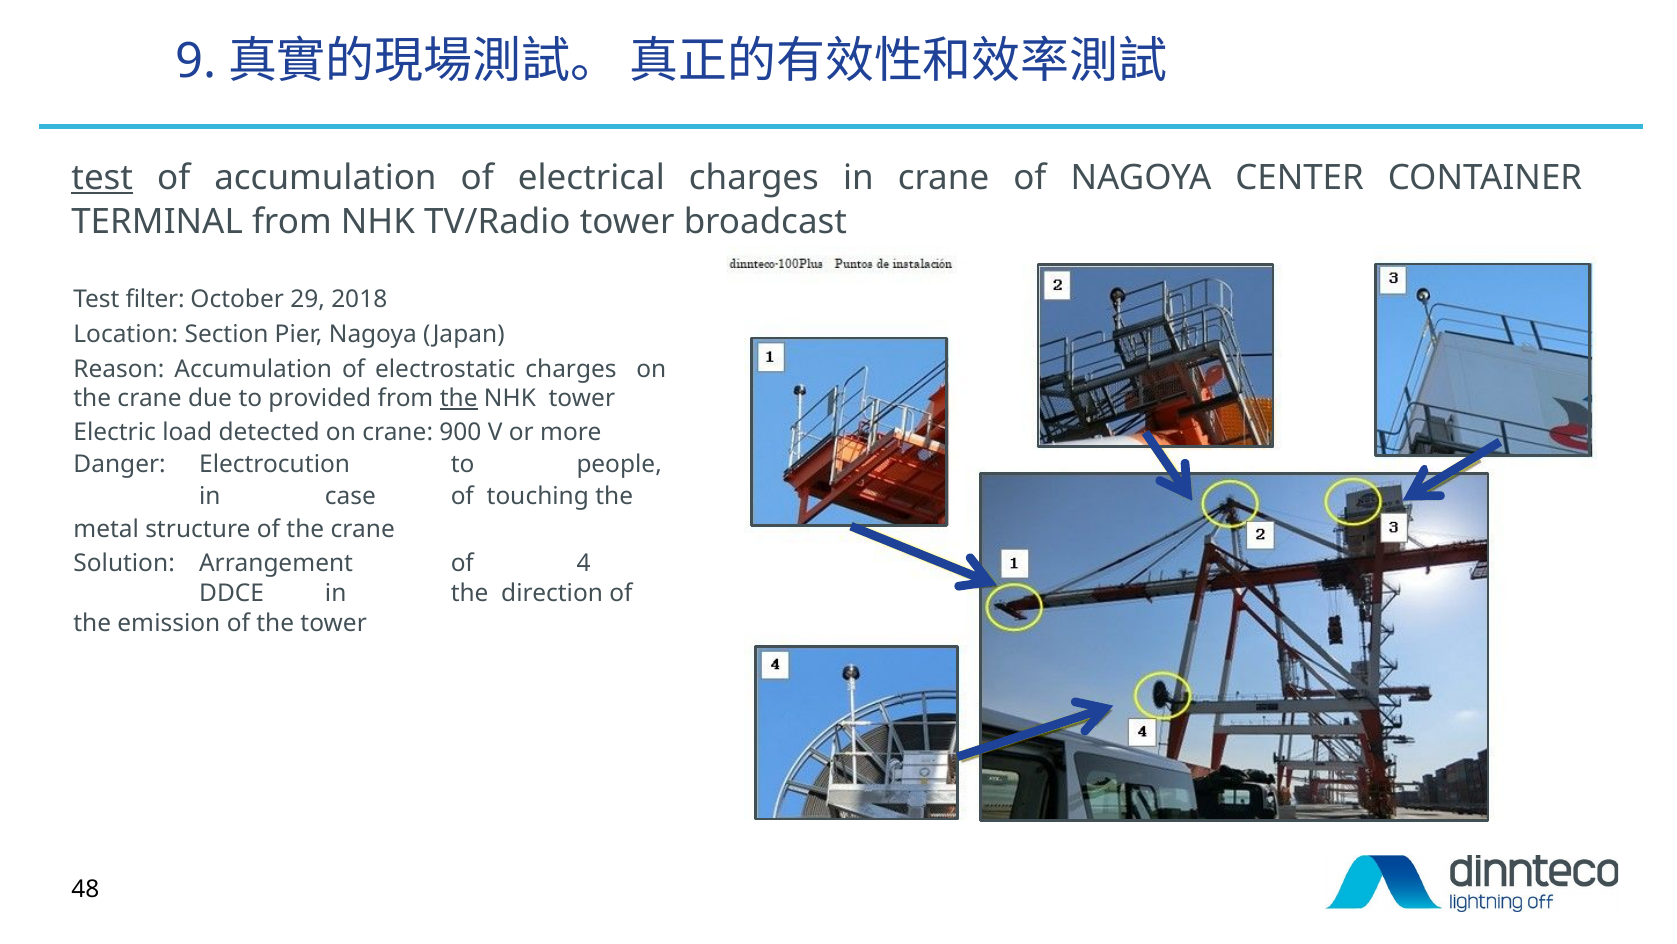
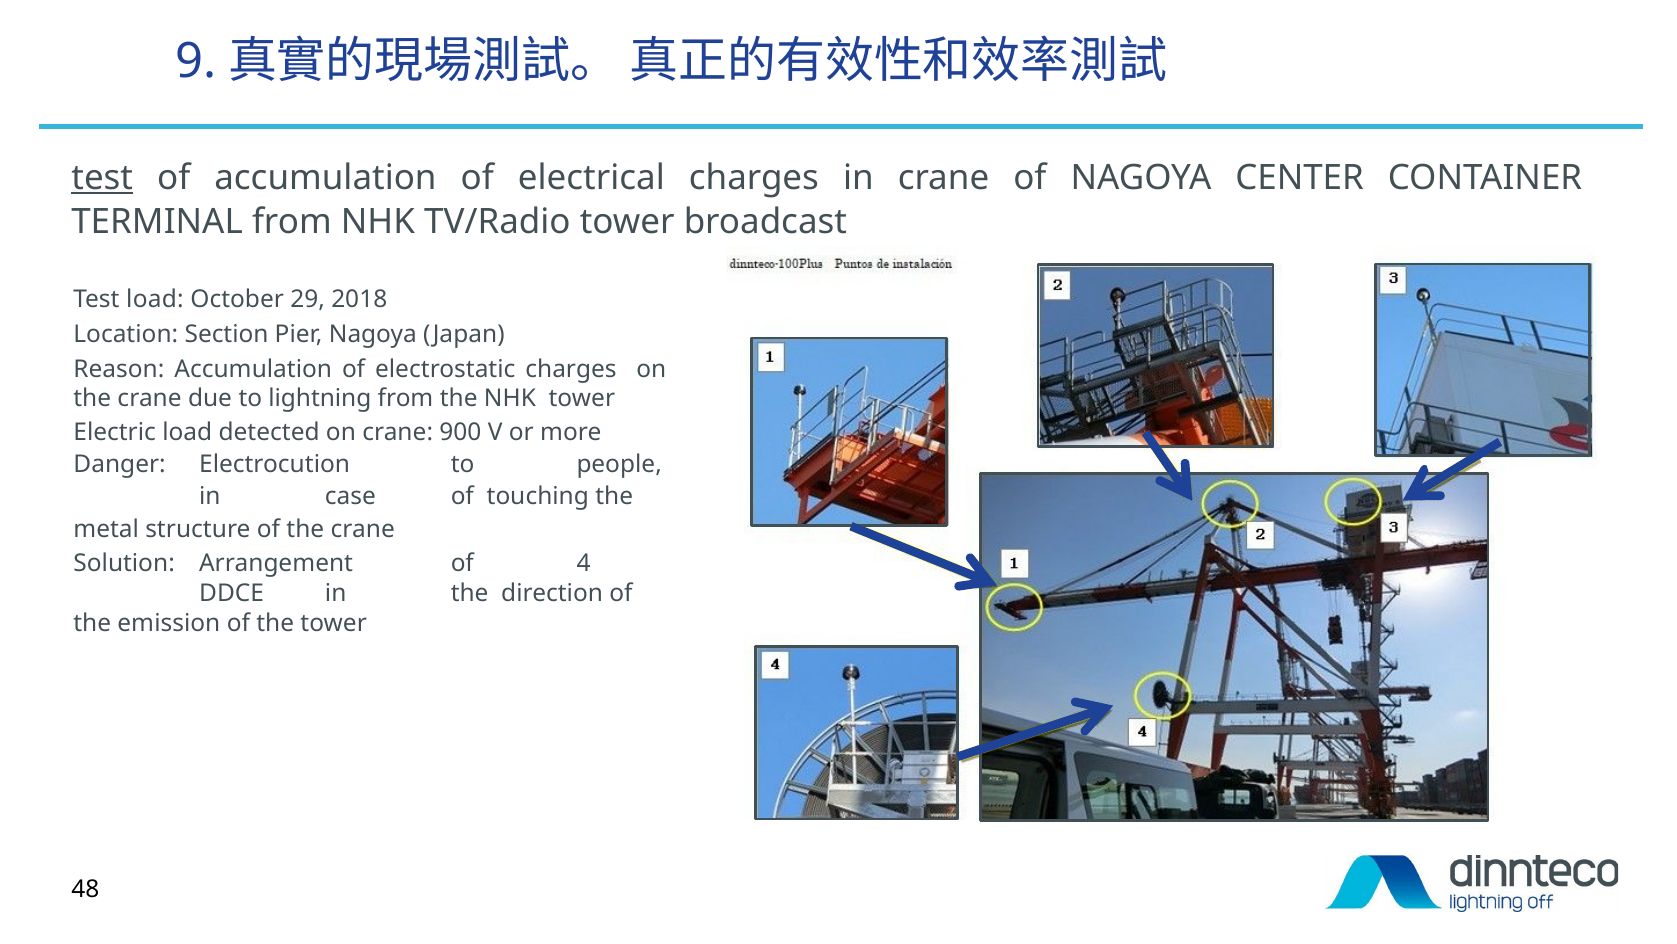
Test filter: filter -> load (155, 299)
provided: provided -> lightning (320, 398)
the underline: present -> none (459, 398)
